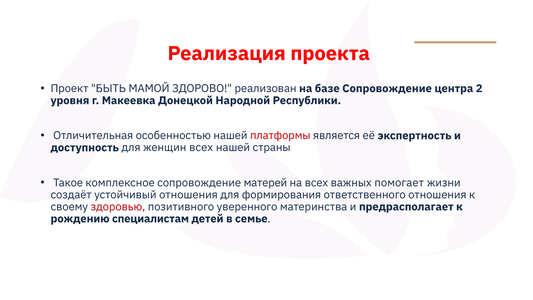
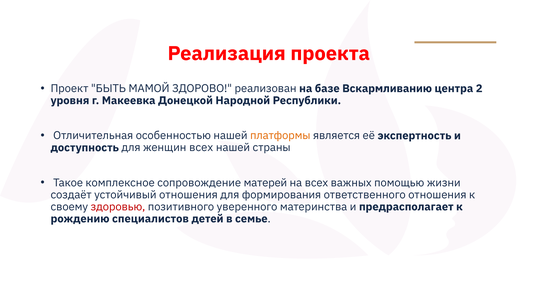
базе Сопровождение: Сопровождение -> Вскармливанию (387, 88)
платформы colour: red -> orange (280, 136)
помогает: помогает -> помощью (399, 183)
специалистам: специалистам -> специалистов (150, 219)
